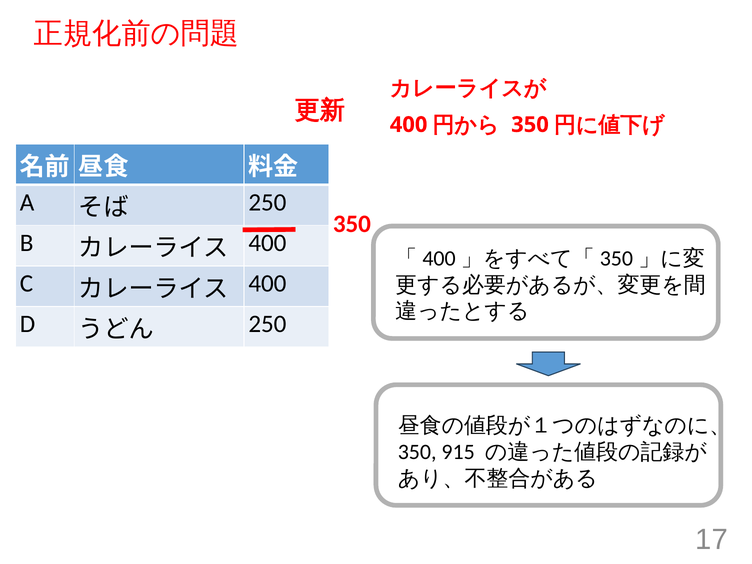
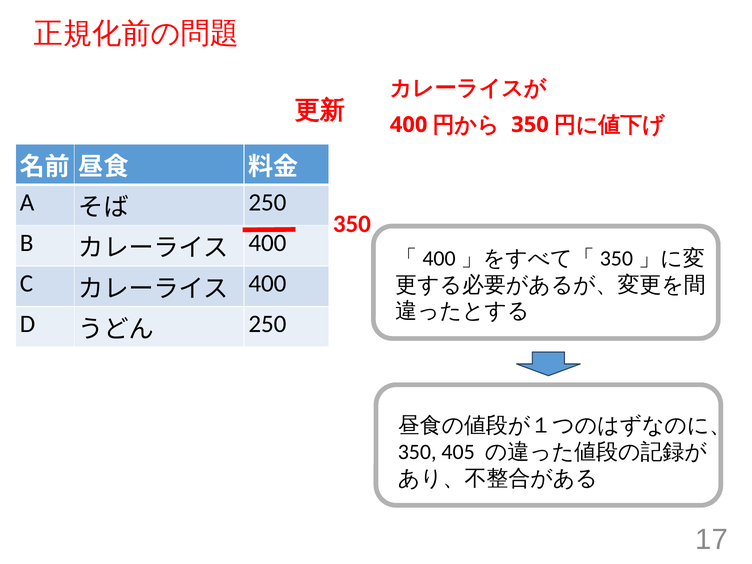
915: 915 -> 405 (458, 452)
